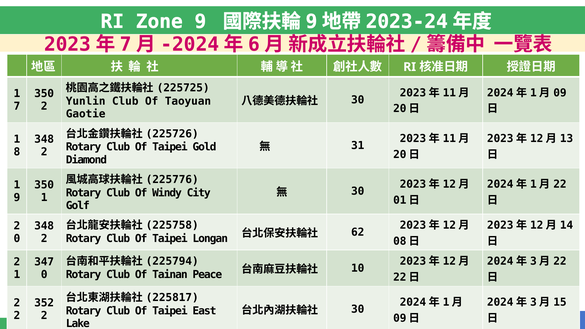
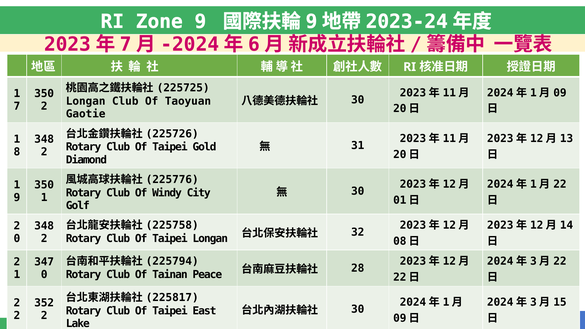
Yunlin: Yunlin -> Longan (86, 101)
62: 62 -> 32 (358, 232)
10: 10 -> 28 (358, 268)
